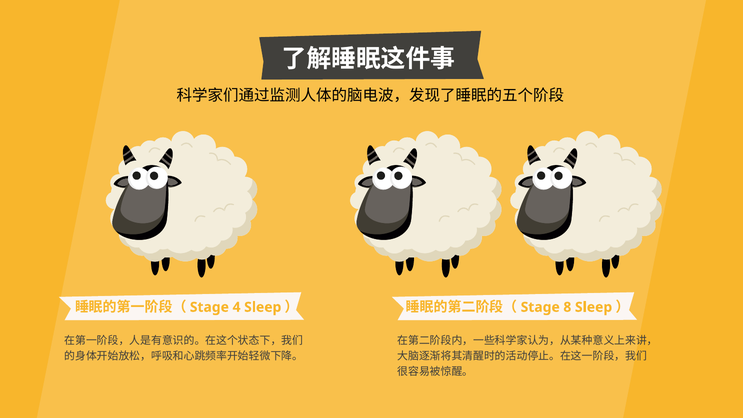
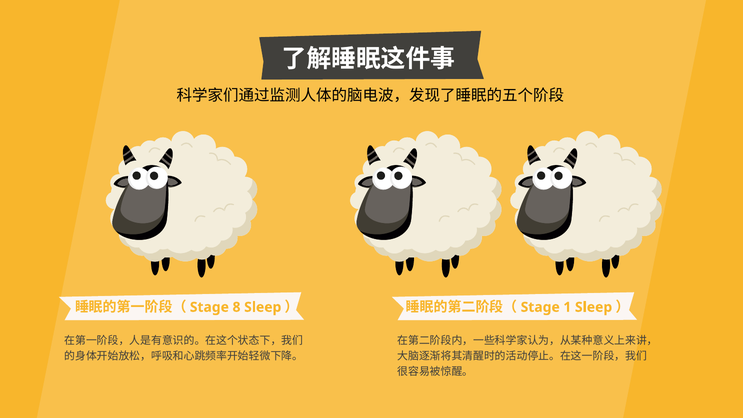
4: 4 -> 8 (237, 307)
8: 8 -> 1 (567, 307)
